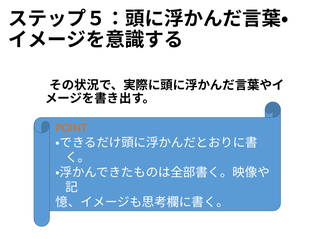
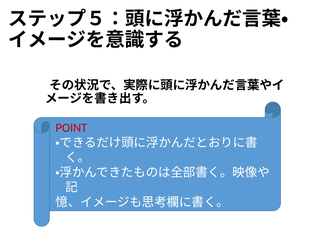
POINT colour: orange -> red (71, 128)
